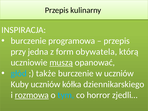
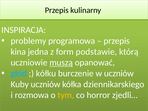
burczenie: burczenie -> problemy (28, 41)
przy: przy -> kina (18, 52)
obywatela: obywatela -> podstawie (96, 52)
także: także -> kółku (46, 73)
rozmowa underline: present -> none (32, 95)
tym colour: light blue -> yellow (66, 95)
